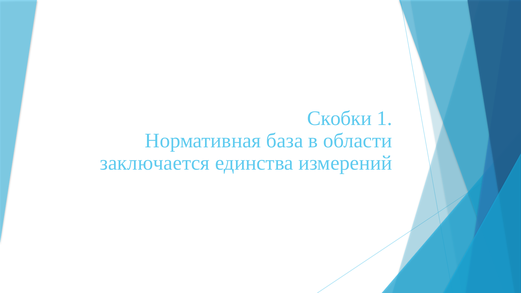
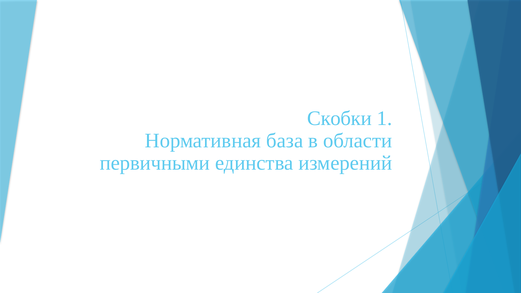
заключается: заключается -> первичными (155, 163)
